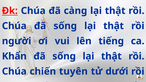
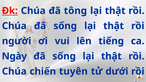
càng: càng -> tông (75, 11)
Khẩn: Khẩn -> Ngày (14, 56)
